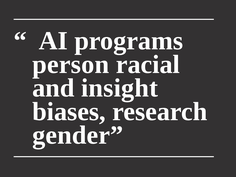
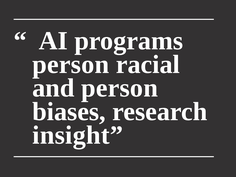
and insight: insight -> person (119, 88)
gender: gender -> insight (78, 135)
